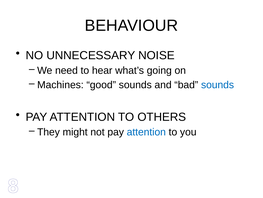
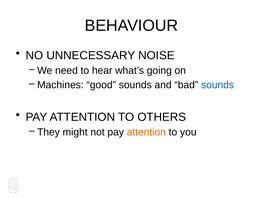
attention colour: blue -> orange (146, 132)
